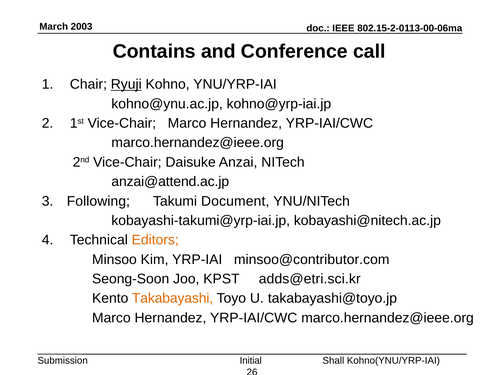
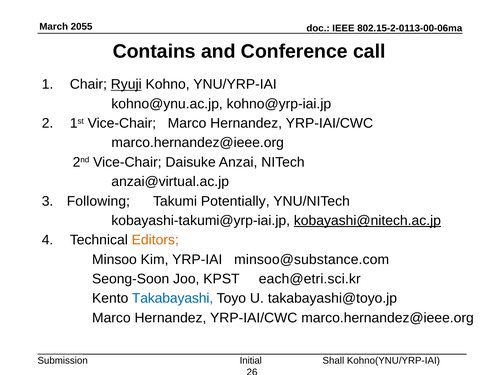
2003: 2003 -> 2055 (82, 27)
anzai@attend.ac.jp: anzai@attend.ac.jp -> anzai@virtual.ac.jp (170, 182)
Document: Document -> Potentially (235, 201)
kobayashi@nitech.ac.jp underline: none -> present (367, 221)
minsoo@contributor.com: minsoo@contributor.com -> minsoo@substance.com (312, 259)
adds@etri.sci.kr: adds@etri.sci.kr -> each@etri.sci.kr (310, 279)
Takabayashi colour: orange -> blue (173, 298)
